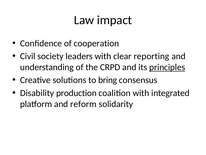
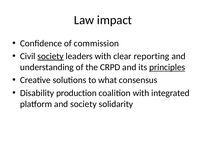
cooperation: cooperation -> commission (96, 43)
society underline: none -> present (51, 56)
bring: bring -> what (108, 80)
and reform: reform -> society (83, 104)
